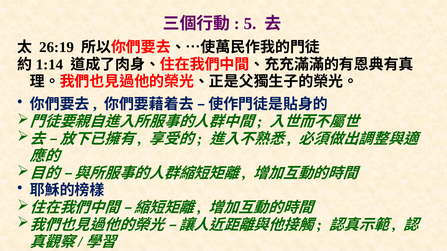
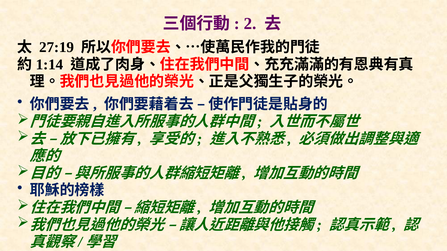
5: 5 -> 2 (250, 24)
26:19: 26:19 -> 27:19 (57, 47)
